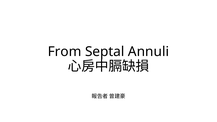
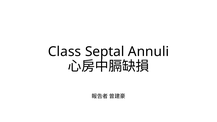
From: From -> Class (65, 52)
